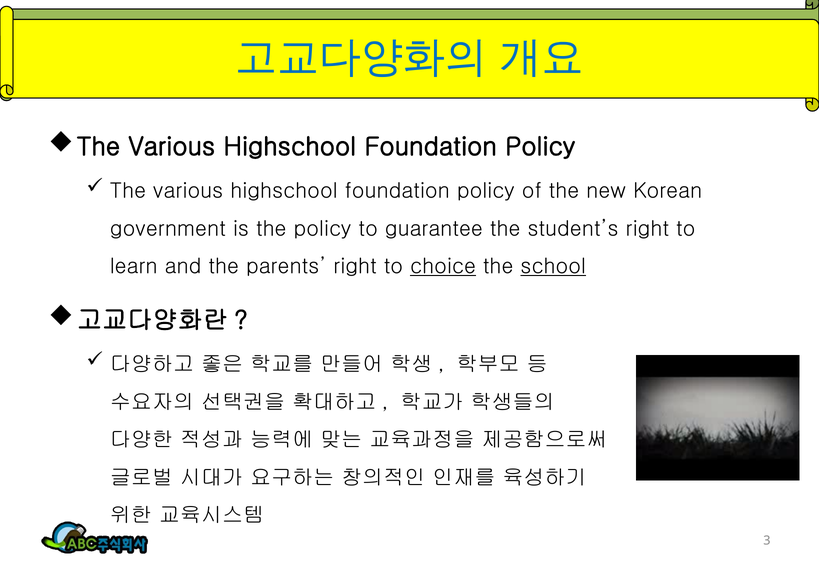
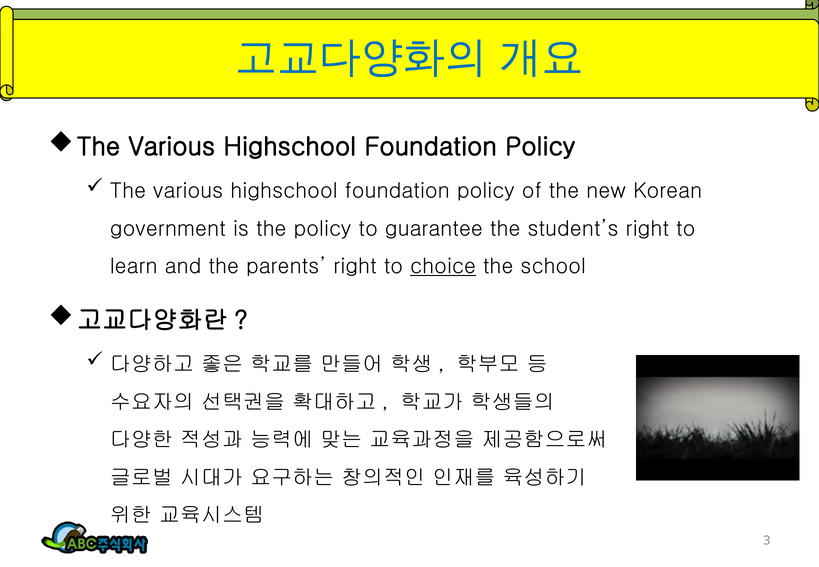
school underline: present -> none (553, 266)
